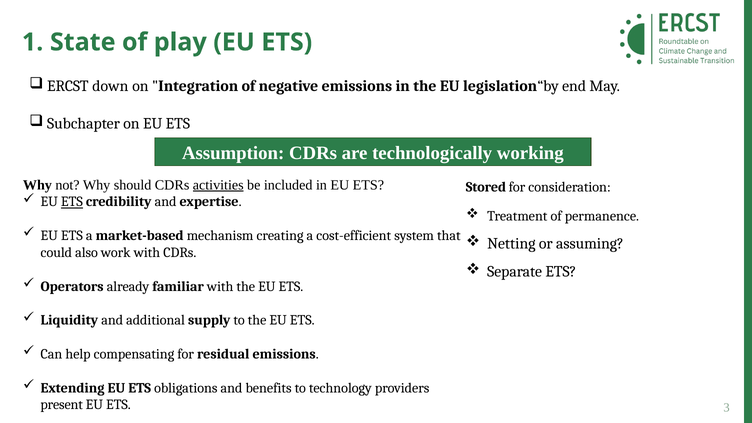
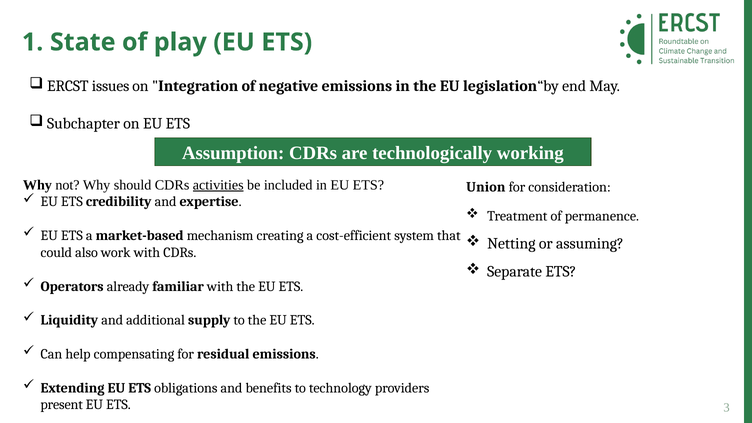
down: down -> issues (111, 86)
Stored: Stored -> Union (486, 187)
ETS underline: present -> none (72, 202)
